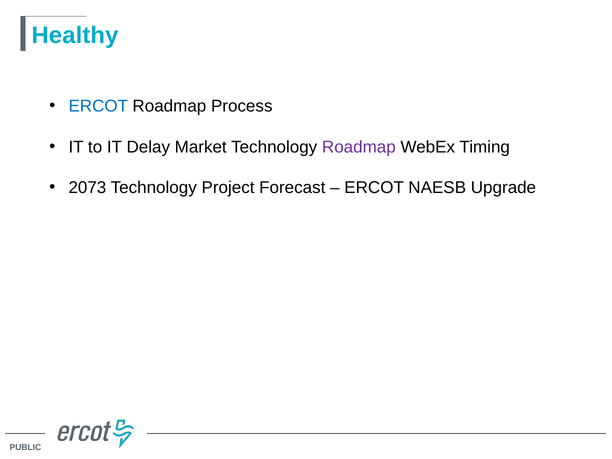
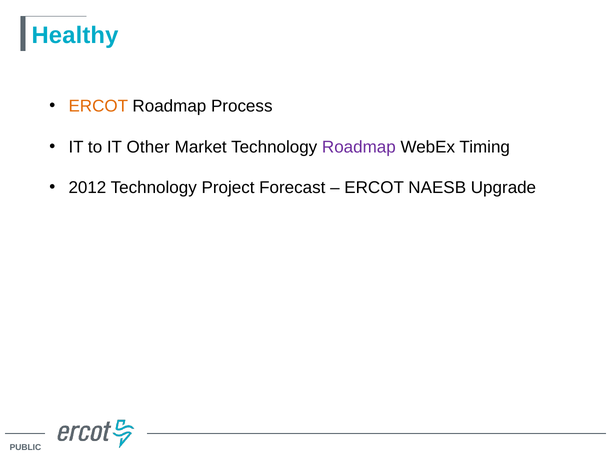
ERCOT colour: blue -> orange (98, 106)
Delay: Delay -> Other (148, 147)
2073: 2073 -> 2012 (87, 188)
